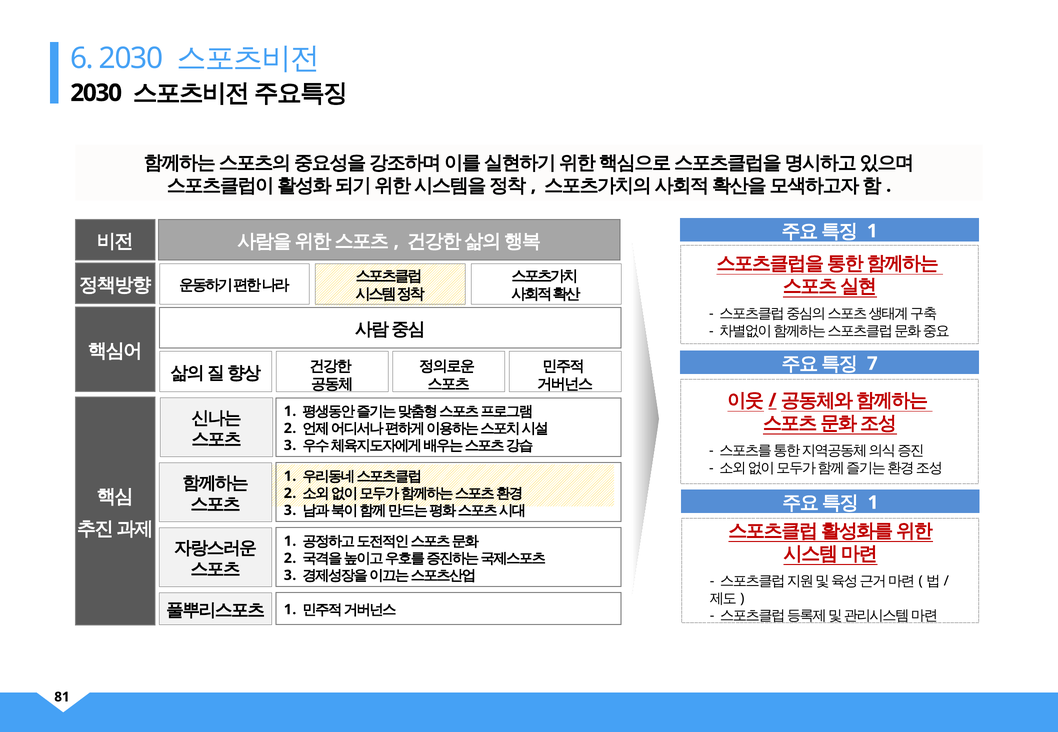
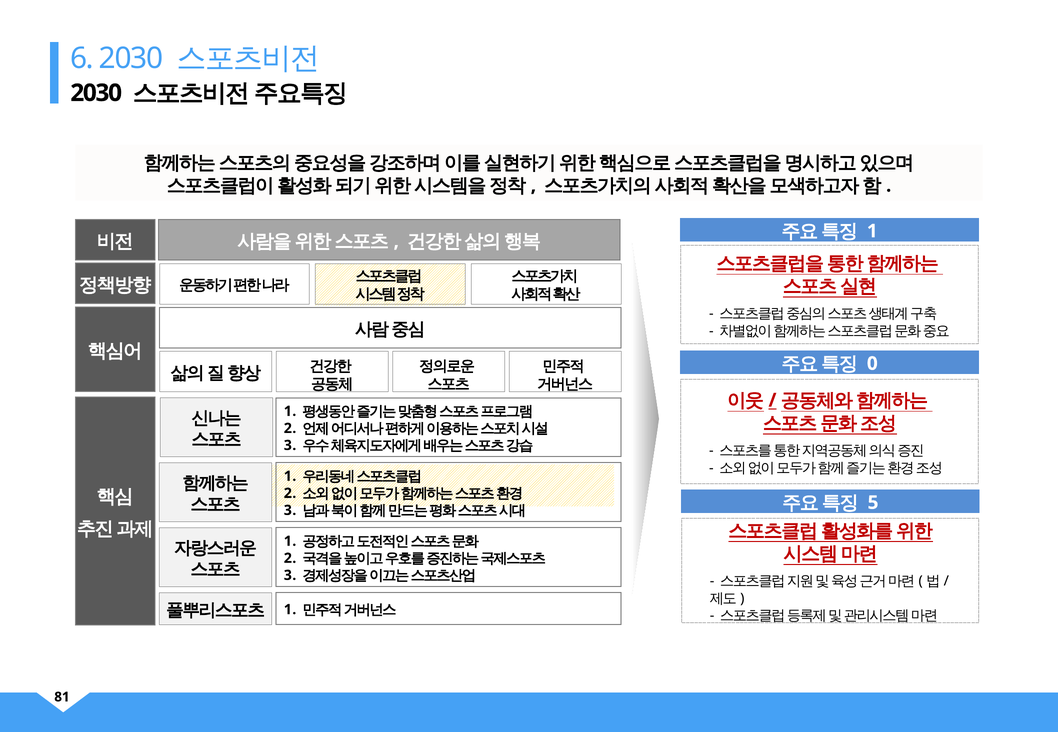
7: 7 -> 0 (872, 364)
1: 1 -> 5 (873, 503)
